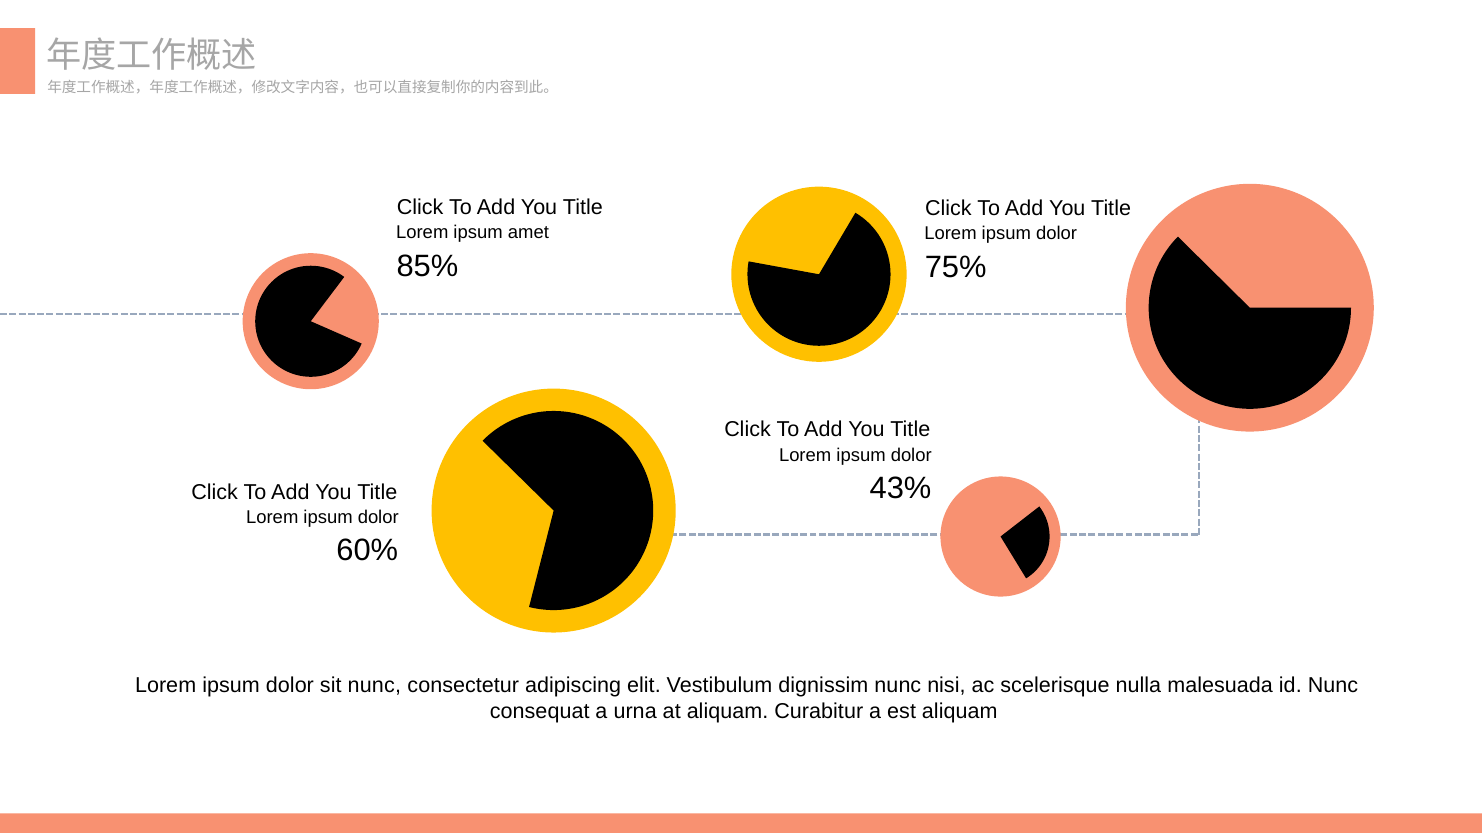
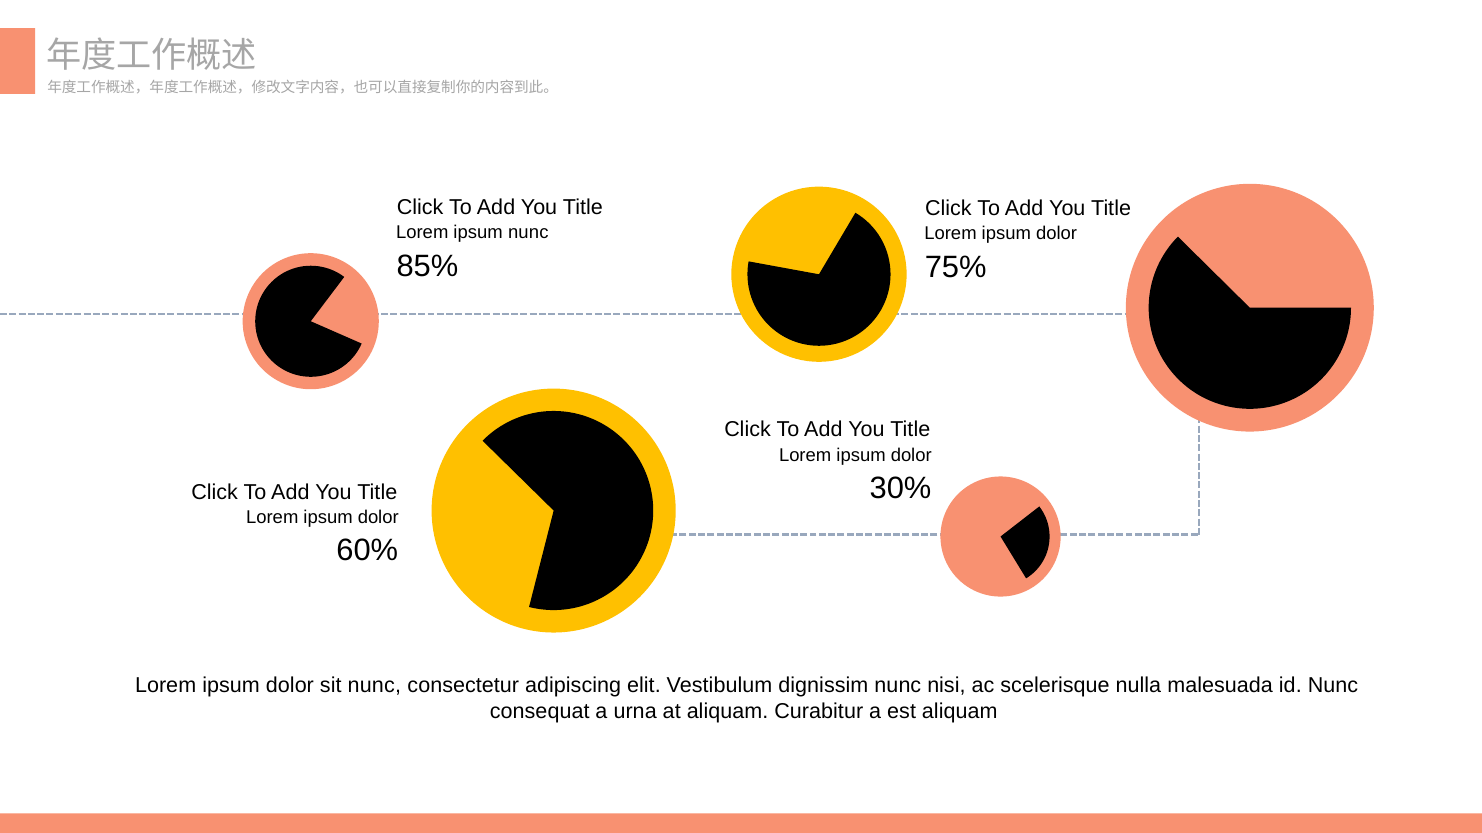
ipsum amet: amet -> nunc (528, 233)
43%: 43% -> 30% (900, 489)
